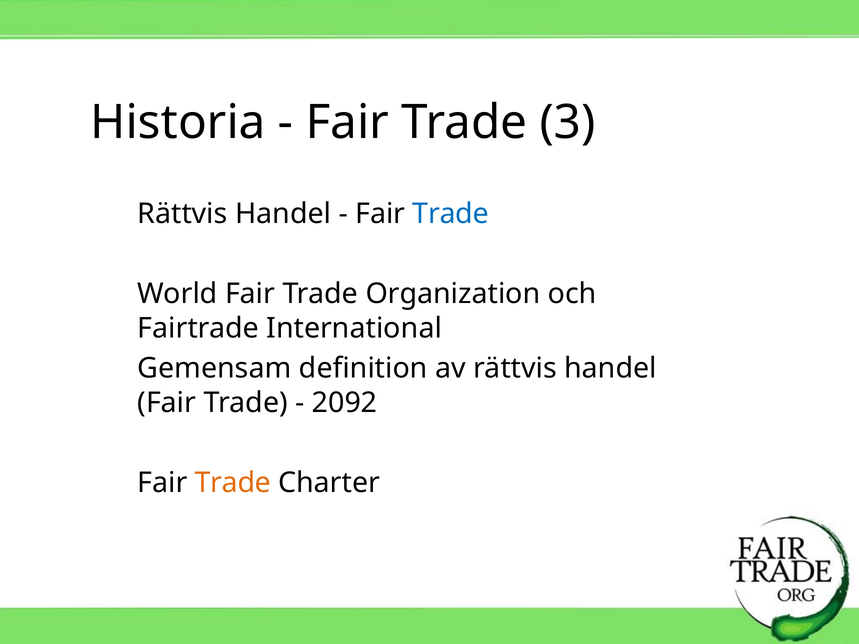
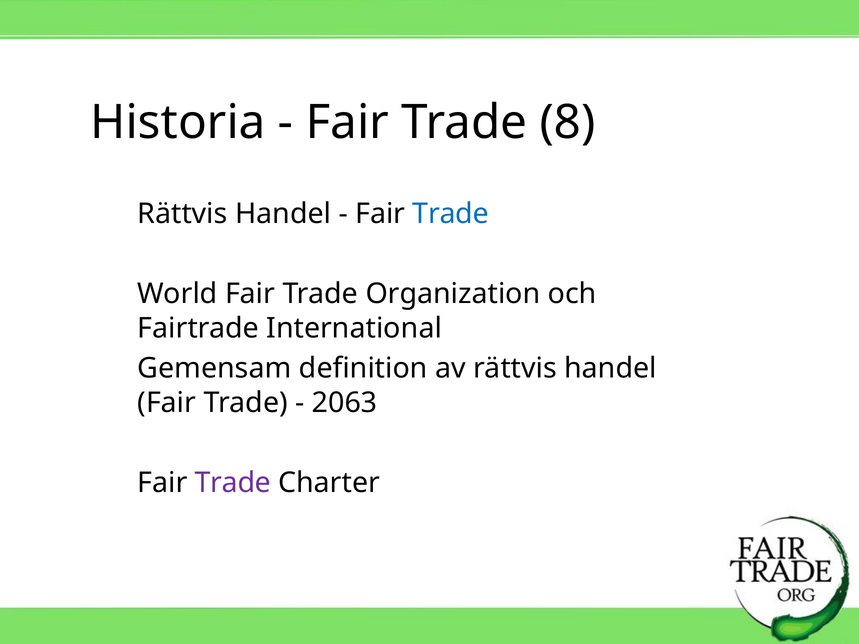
3: 3 -> 8 (568, 123)
2092: 2092 -> 2063 (345, 403)
Trade colour: orange -> purple (233, 483)
